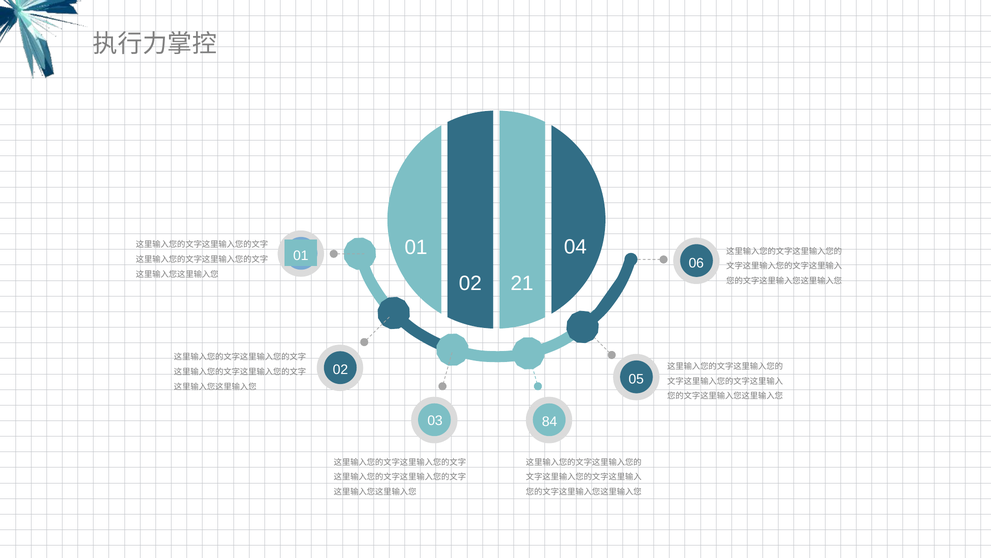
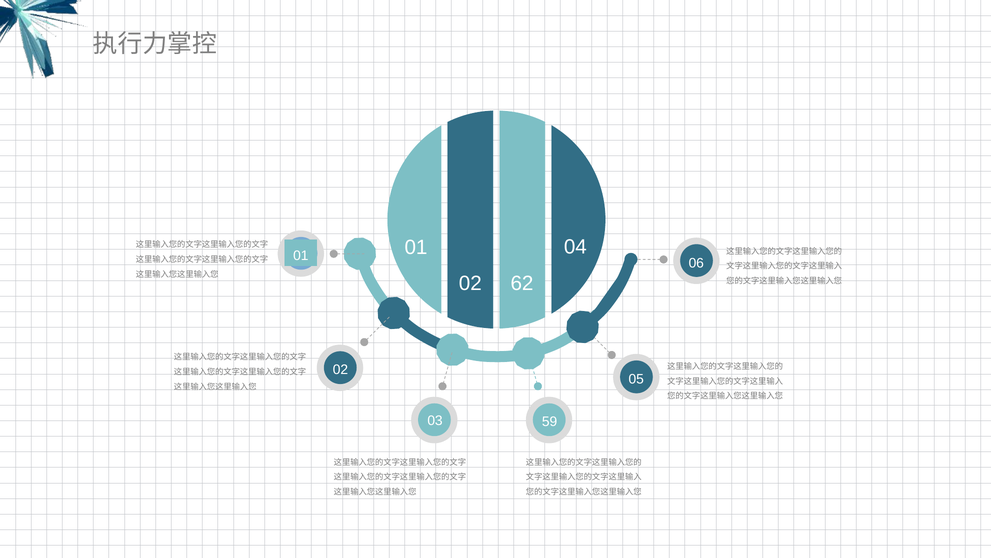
21: 21 -> 62 (522, 283)
84: 84 -> 59 (550, 421)
